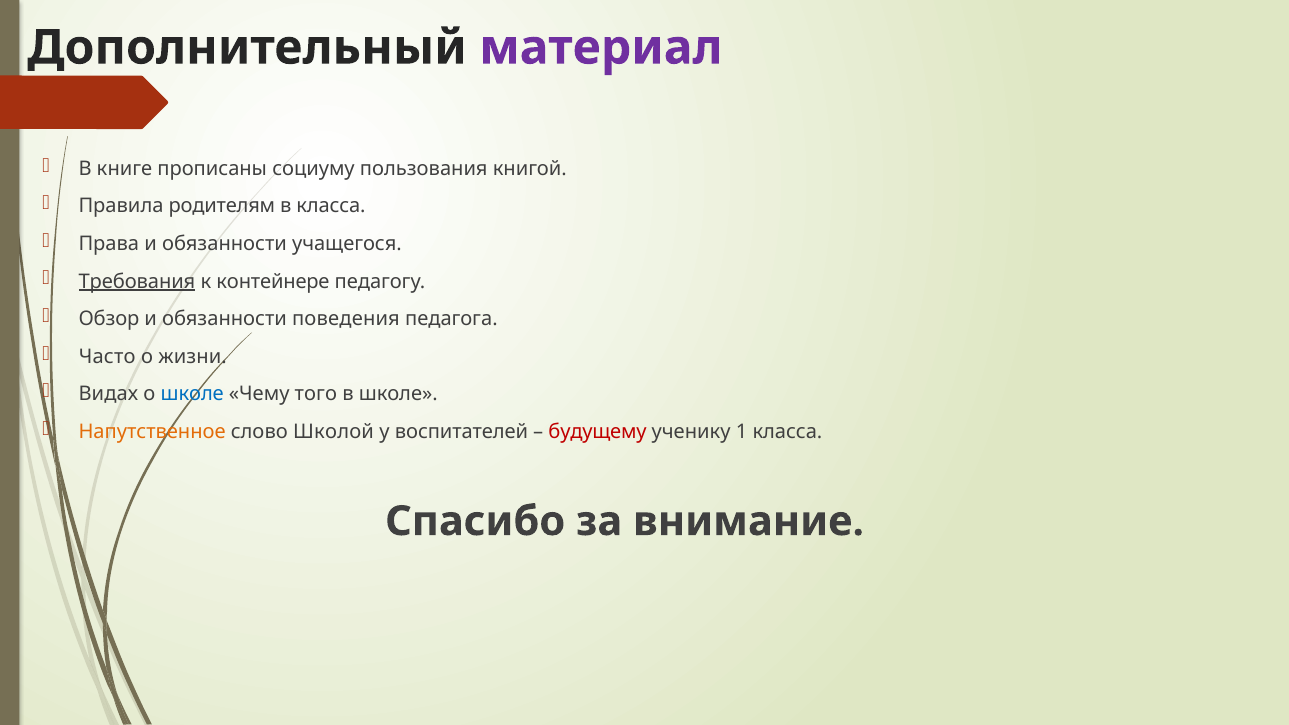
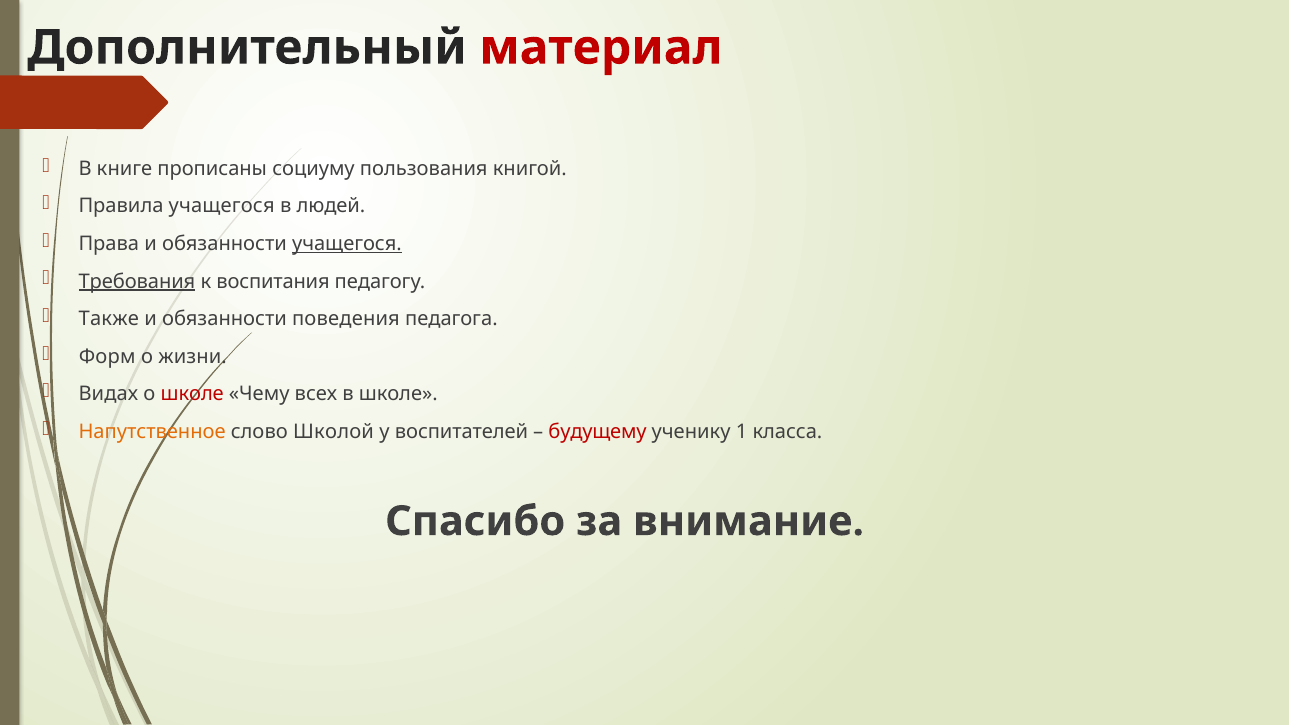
материал colour: purple -> red (601, 48)
Правила родителям: родителям -> учащегося (222, 206)
в класса: класса -> людей (331, 206)
учащегося underline: none -> present (347, 244)
контейнере: контейнере -> воспитания (273, 281)
Обзор: Обзор -> Также (109, 319)
Часто: Часто -> Форм (107, 357)
школе colour: blue -> red (192, 394)
того: того -> всех (316, 394)
